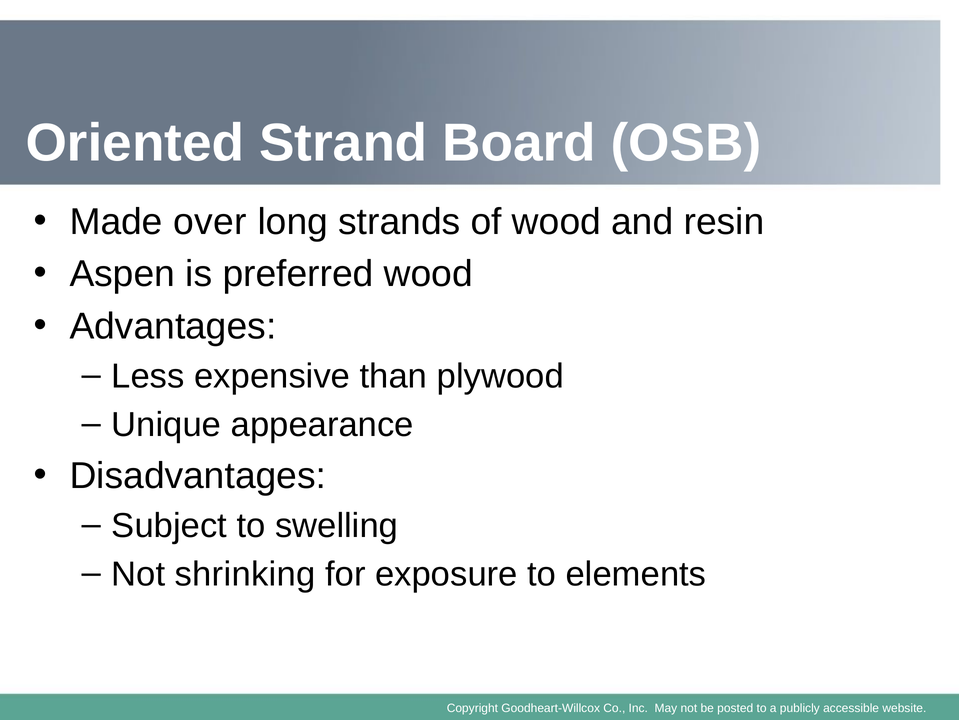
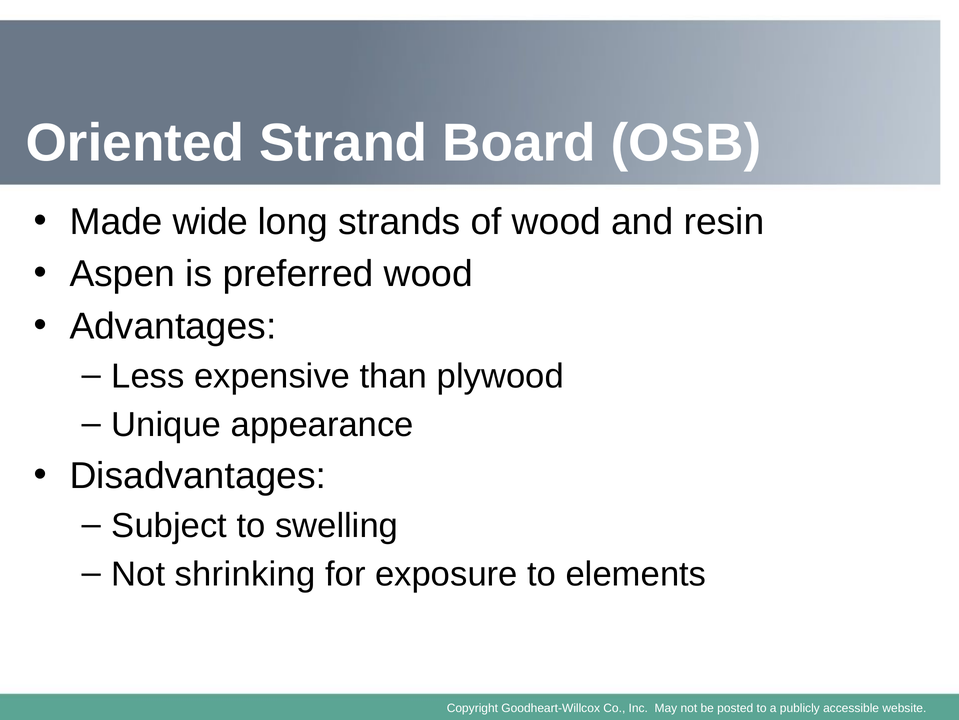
over: over -> wide (210, 222)
